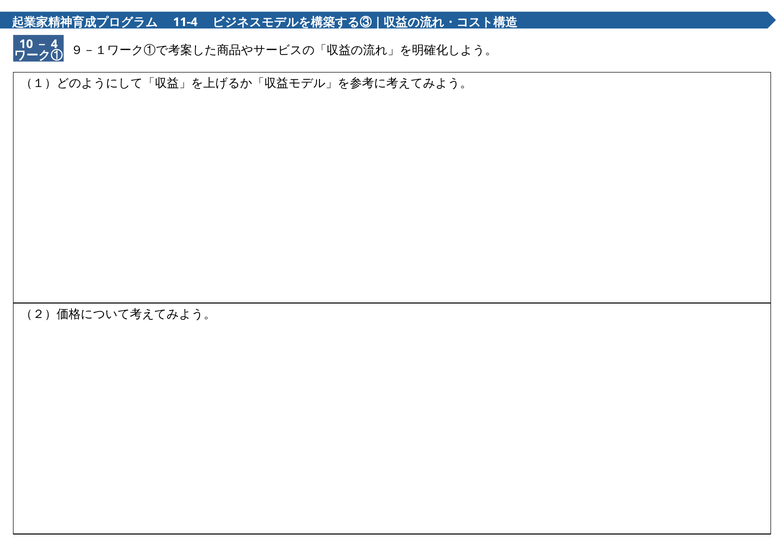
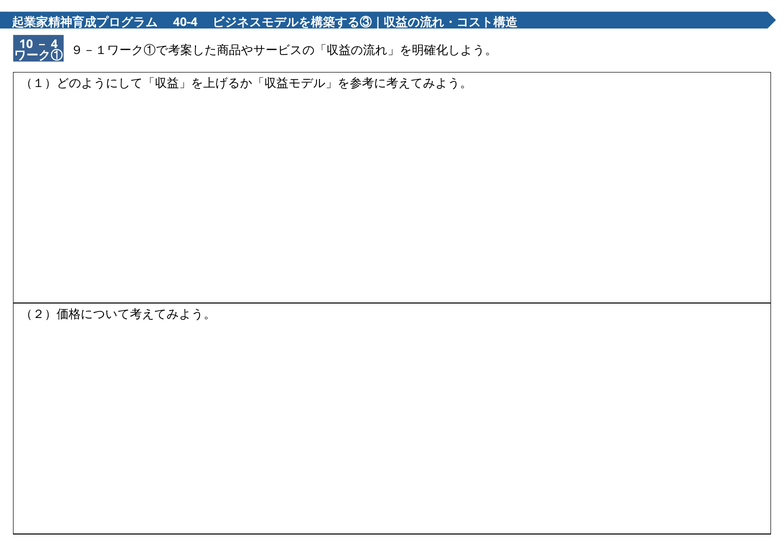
11-4: 11-4 -> 40-4 (185, 22)
